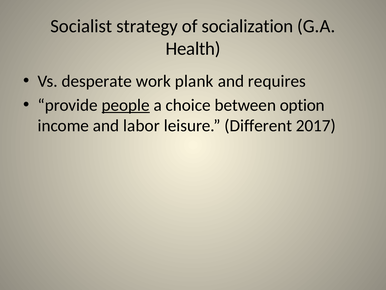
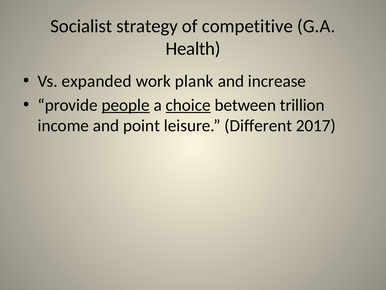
socialization: socialization -> competitive (247, 26)
desperate: desperate -> expanded (97, 81)
requires: requires -> increase (277, 81)
choice underline: none -> present (188, 105)
option: option -> trillion (302, 105)
labor: labor -> point (142, 126)
